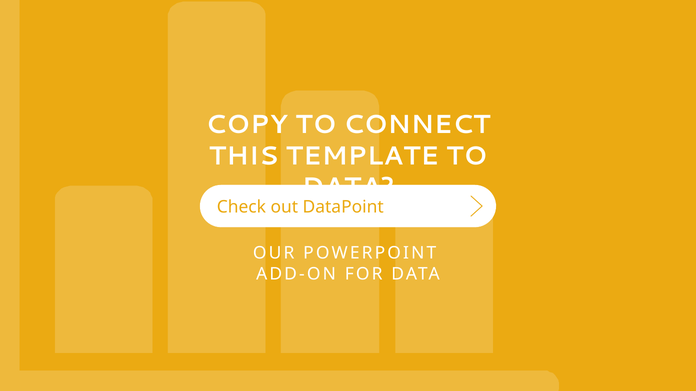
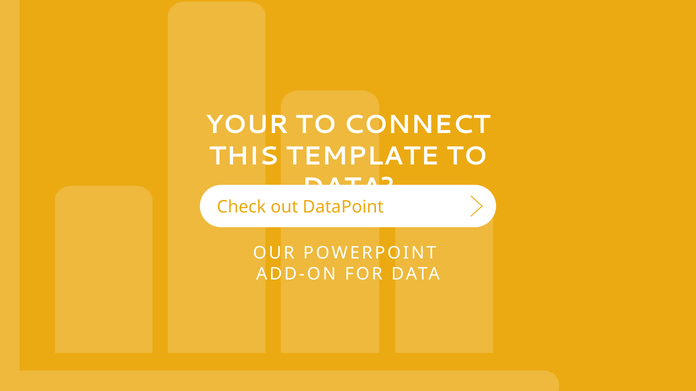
COPY: COPY -> YOUR (247, 125)
